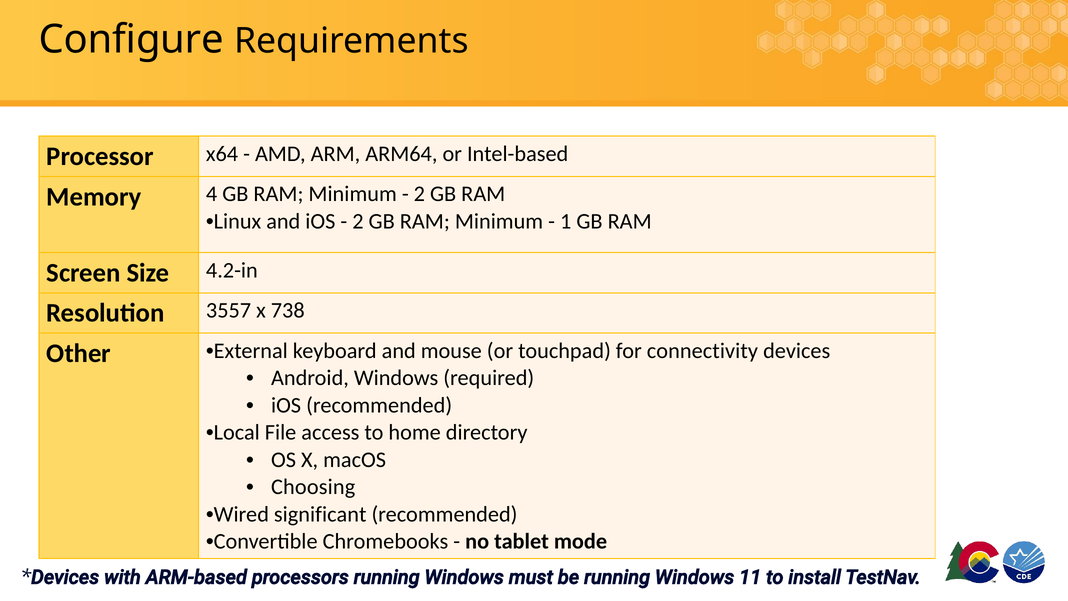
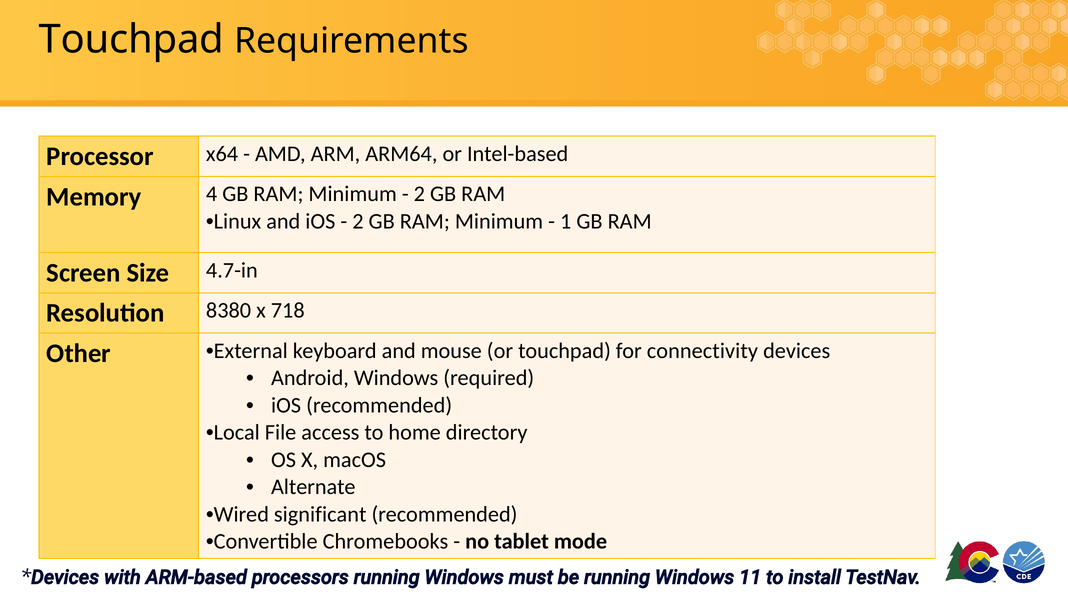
Configure: Configure -> Touchpad (131, 39)
4.2-in: 4.2-in -> 4.7-in (232, 270)
3557: 3557 -> 8380 (229, 310)
738: 738 -> 718 (288, 310)
Choosing: Choosing -> Alternate (313, 487)
